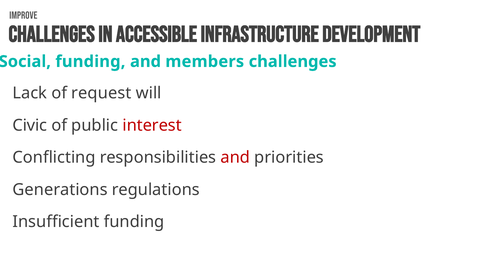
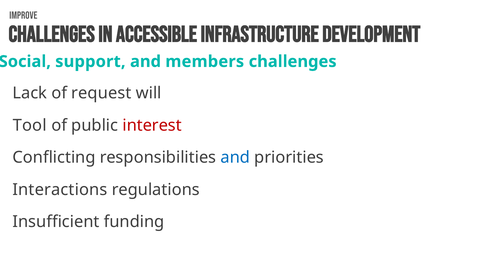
funding: funding -> support (90, 62)
Civic: Civic -> Tool (30, 125)
and colour: red -> blue (235, 157)
Generations: Generations -> Interactions (60, 190)
